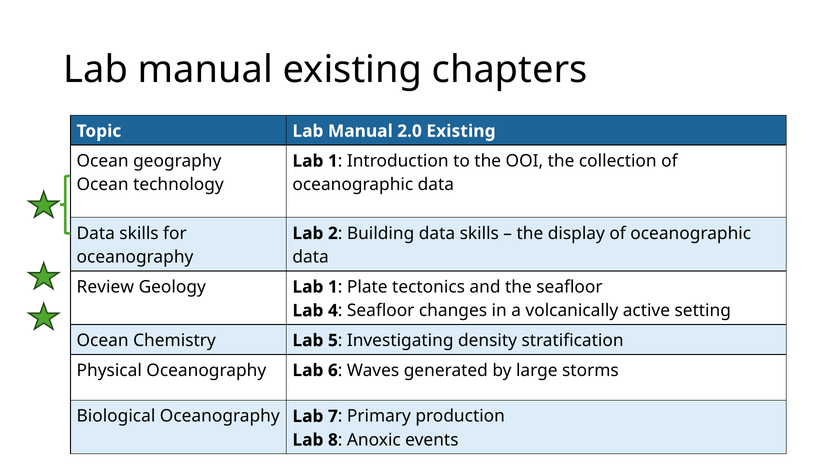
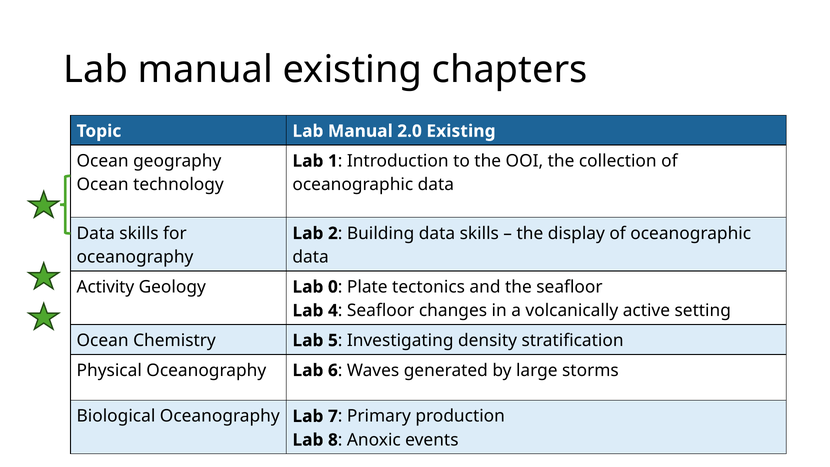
Review: Review -> Activity (105, 287)
Geology Lab 1: 1 -> 0 (333, 287)
